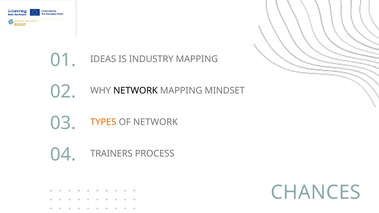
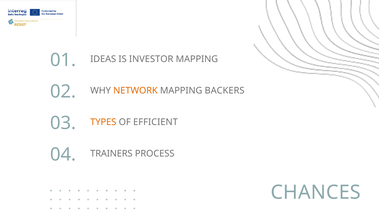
INDUSTRY: INDUSTRY -> INVESTOR (151, 59)
NETWORK colour: black -> orange (135, 91)
MINDSET: MINDSET -> BACKERS (225, 91)
OF NETWORK: NETWORK -> EFFICIENT (155, 122)
